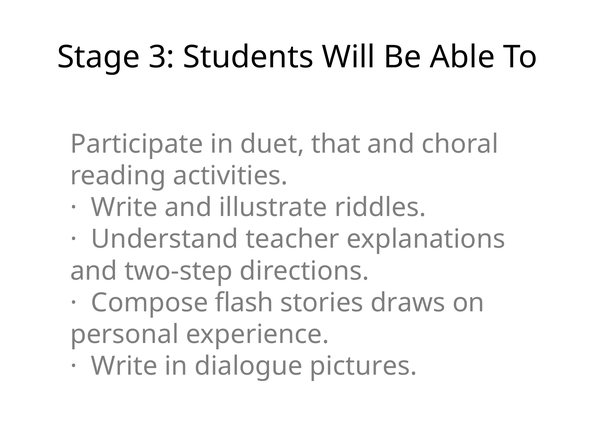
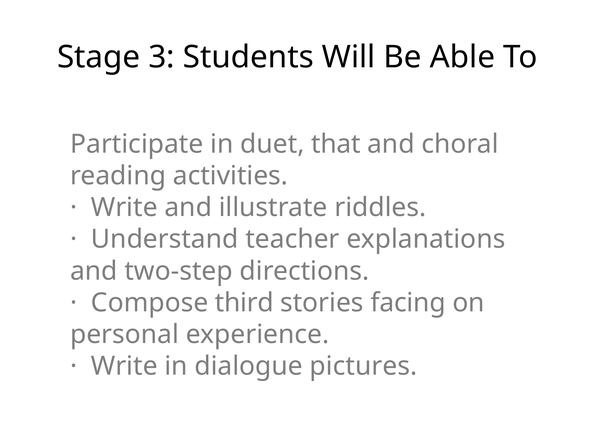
flash: flash -> third (244, 303)
draws: draws -> facing (408, 303)
